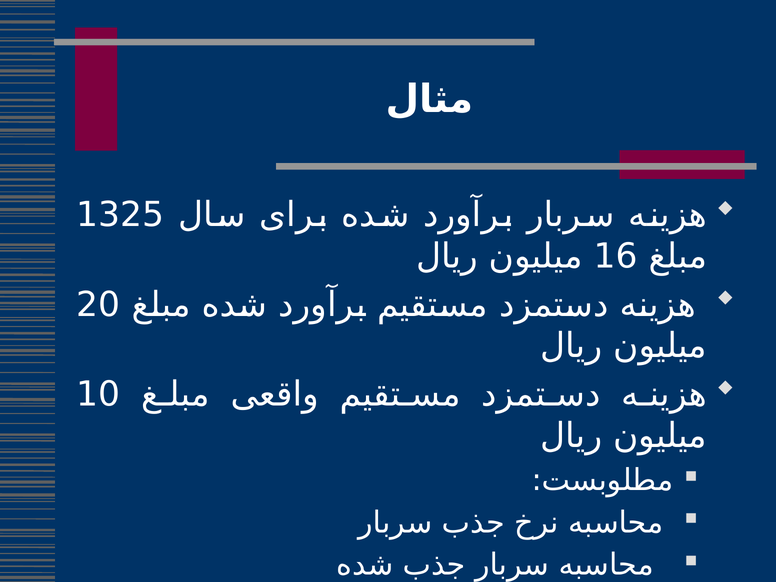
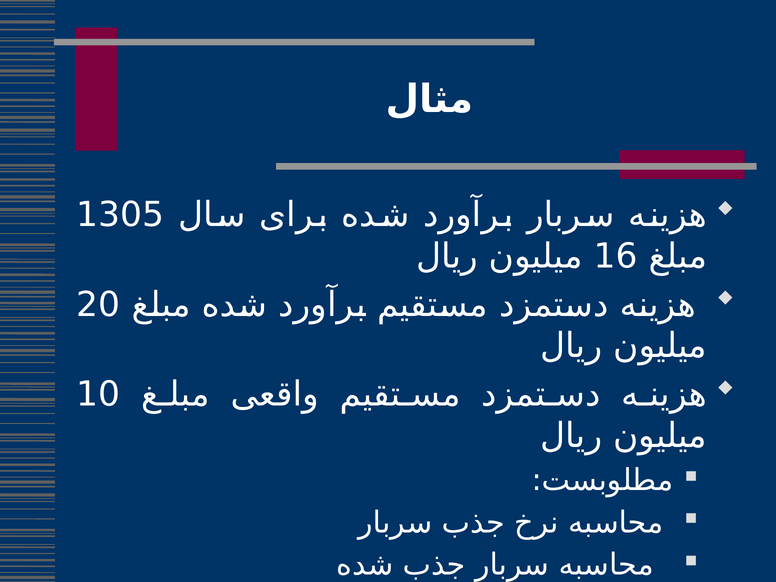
1325: 1325 -> 1305 (120, 215)
